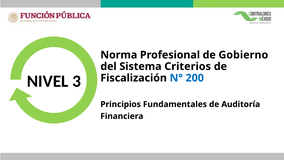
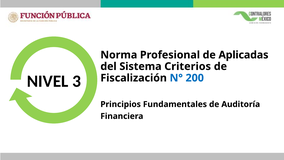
Gobierno: Gobierno -> Aplicadas (243, 55)
